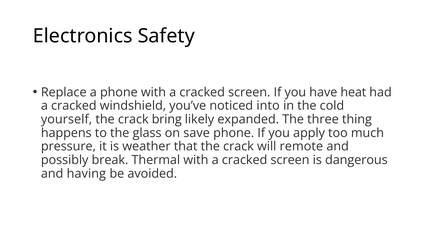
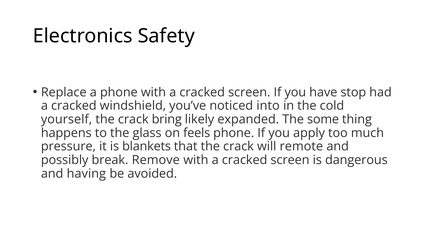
heat: heat -> stop (353, 92)
three: three -> some (323, 120)
save: save -> feels (197, 133)
weather: weather -> blankets (147, 147)
Thermal: Thermal -> Remove (156, 160)
